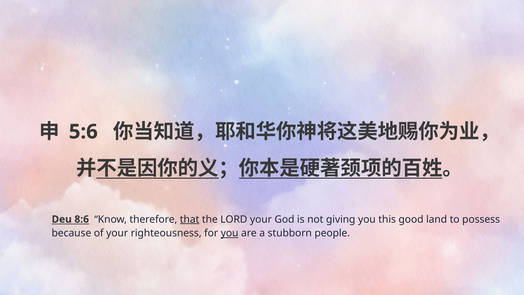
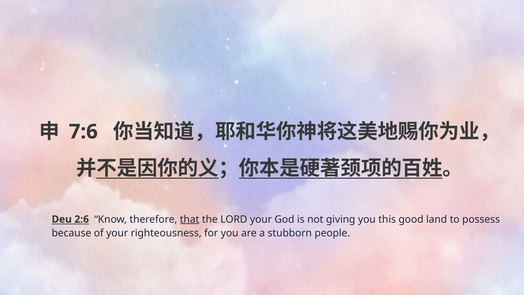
5:6: 5:6 -> 7:6 (83, 132)
8:6: 8:6 -> 2:6 (82, 219)
you underline: present -> none (230, 233)
